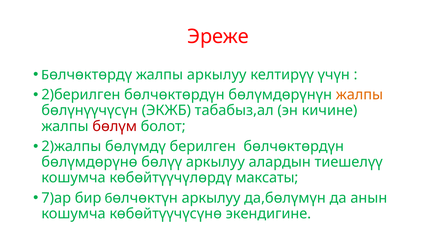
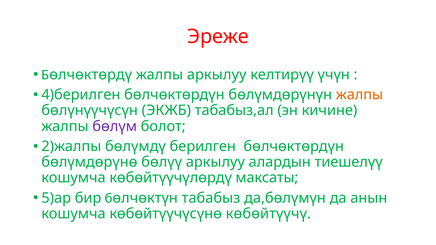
2)берилген: 2)берилген -> 4)берилген (81, 95)
бѳлүм colour: red -> purple (115, 126)
7)ар: 7)ар -> 5)ар (56, 198)
аркылуу: аркылуу -> табабыз (211, 198)
экендигине: экендигине -> кѳбѳйтүүчү (268, 214)
